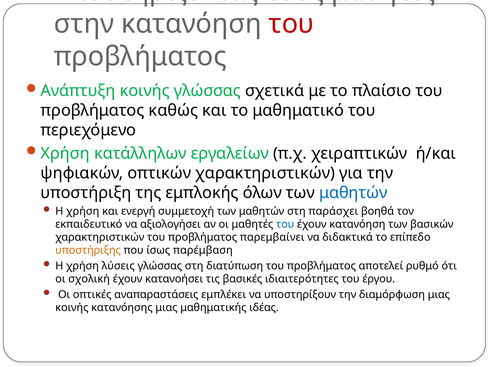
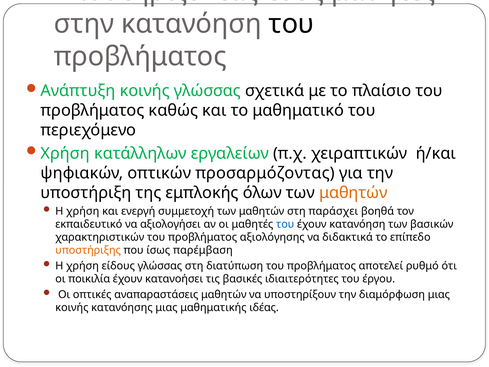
του colour: red -> black (291, 24)
οπτικών χαρακτηριστικών: χαρακτηριστικών -> προσαρμόζοντας (265, 173)
μαθητών colour: blue -> orange (353, 193)
παρεμβαίνει: παρεμβαίνει -> αξιολόγησης (272, 237)
λύσεις: λύσεις -> είδους (118, 266)
σχολική: σχολική -> ποικιλία (89, 279)
αναπαραστάσεις εμπλέκει: εμπλέκει -> μαθητών (224, 294)
